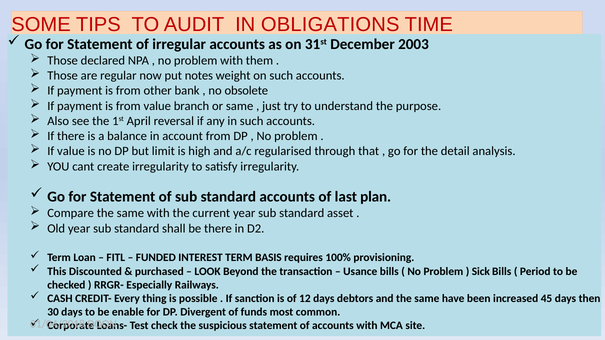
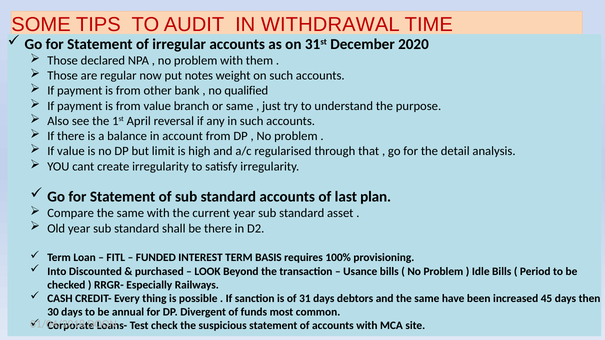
OBLIGATIONS: OBLIGATIONS -> WITHDRAWAL (330, 25)
2003: 2003 -> 2020 (413, 44)
obsolete: obsolete -> qualified (246, 91)
This: This -> Into (57, 272)
Sick: Sick -> Idle (481, 272)
12: 12 -> 31 (305, 299)
enable: enable -> annual (128, 312)
